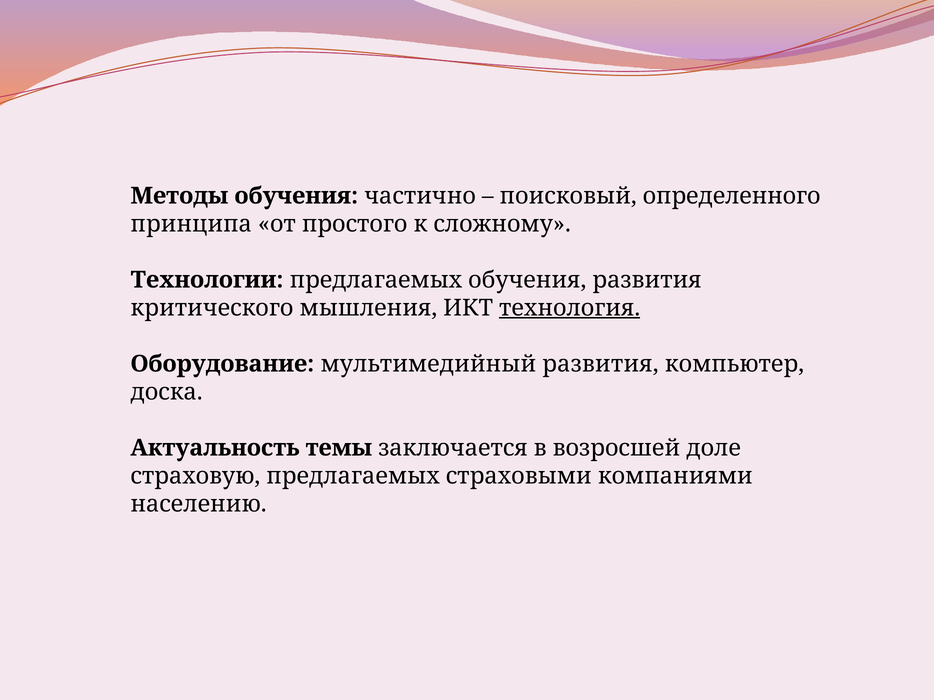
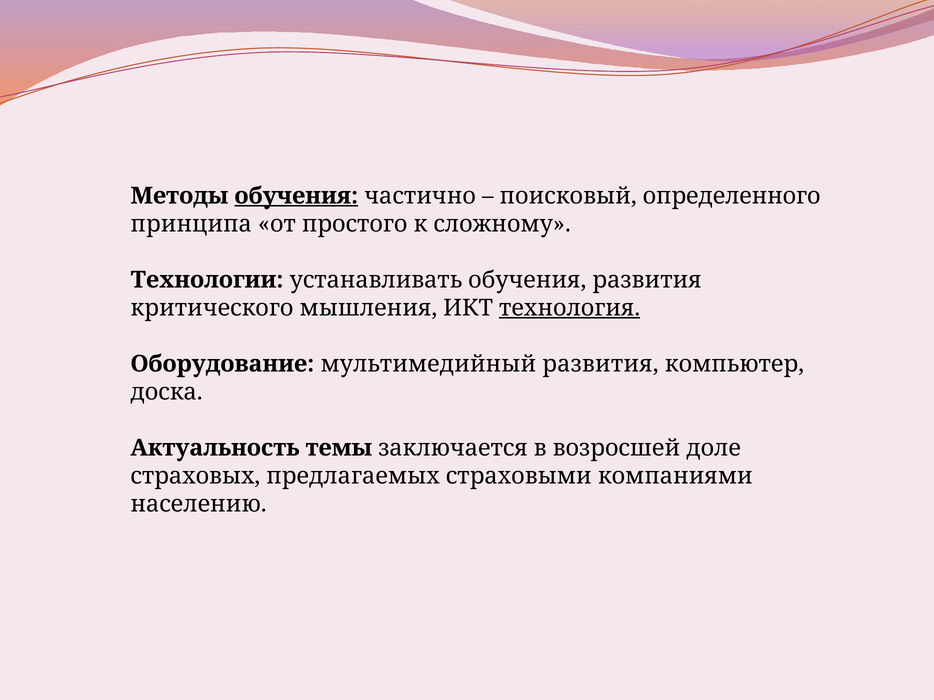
обучения underline: none -> present (296, 196)
Технологии предлагаемых: предлагаемых -> устанавливать (376, 280)
страховую: страховую -> страховых (195, 476)
